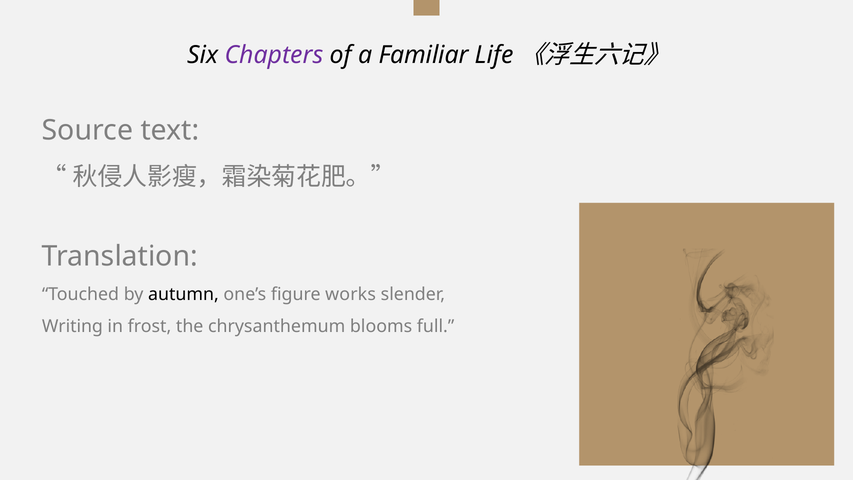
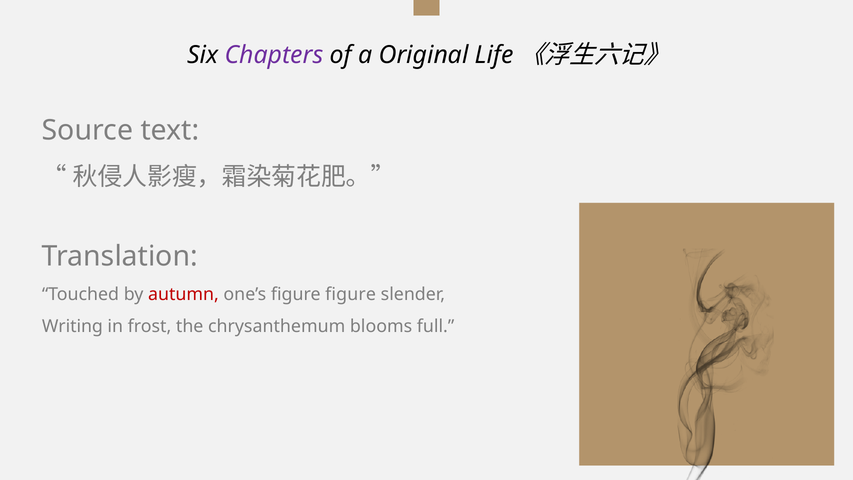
Familiar: Familiar -> Original (424, 55)
autumn colour: black -> red (183, 294)
figure works: works -> figure (351, 294)
